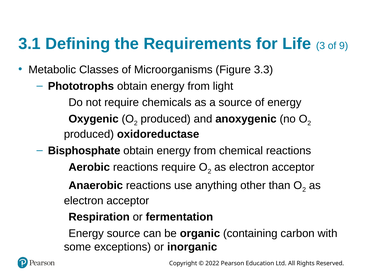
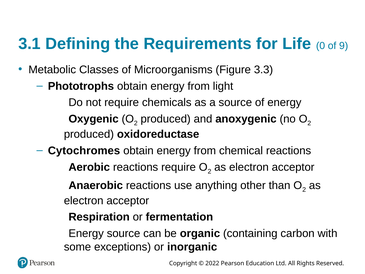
3: 3 -> 0 (321, 46)
Bisphosphate: Bisphosphate -> Cytochromes (84, 151)
